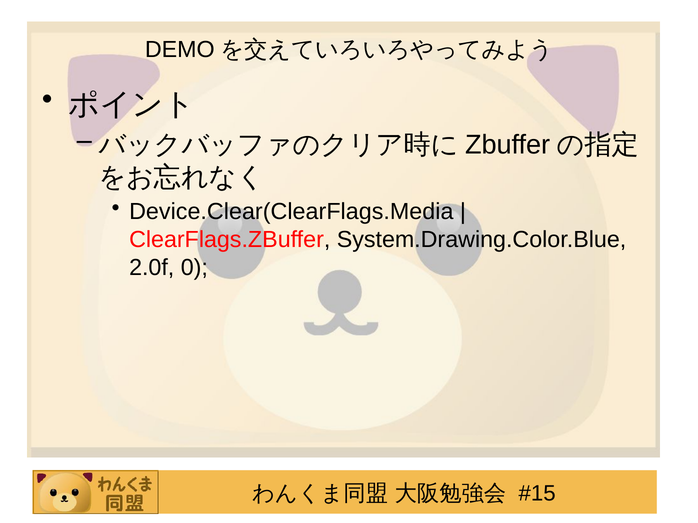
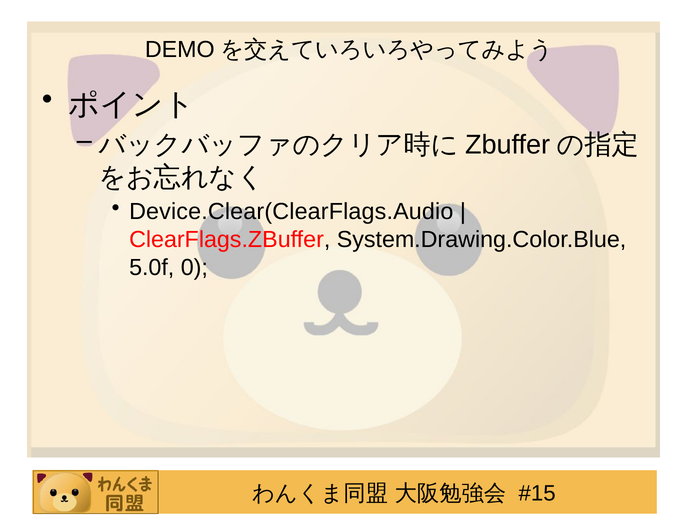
Device.Clear(ClearFlags.Media: Device.Clear(ClearFlags.Media -> Device.Clear(ClearFlags.Audio (291, 212)
2.0f: 2.0f -> 5.0f (152, 268)
